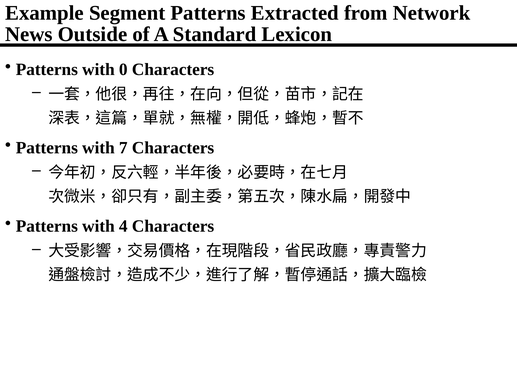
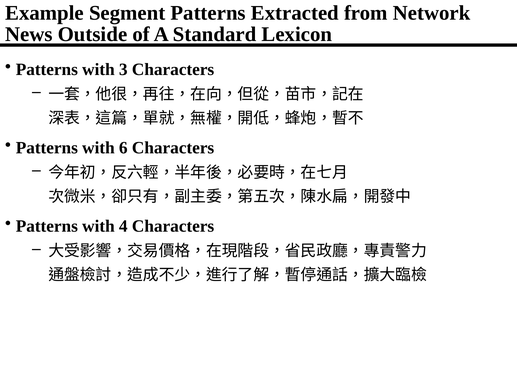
0: 0 -> 3 (123, 70)
7: 7 -> 6 (123, 148)
